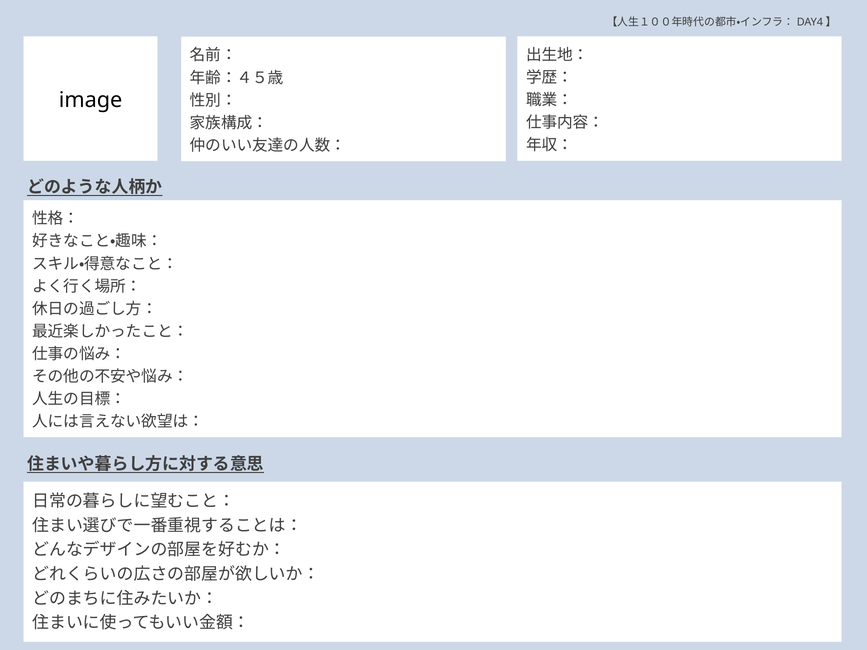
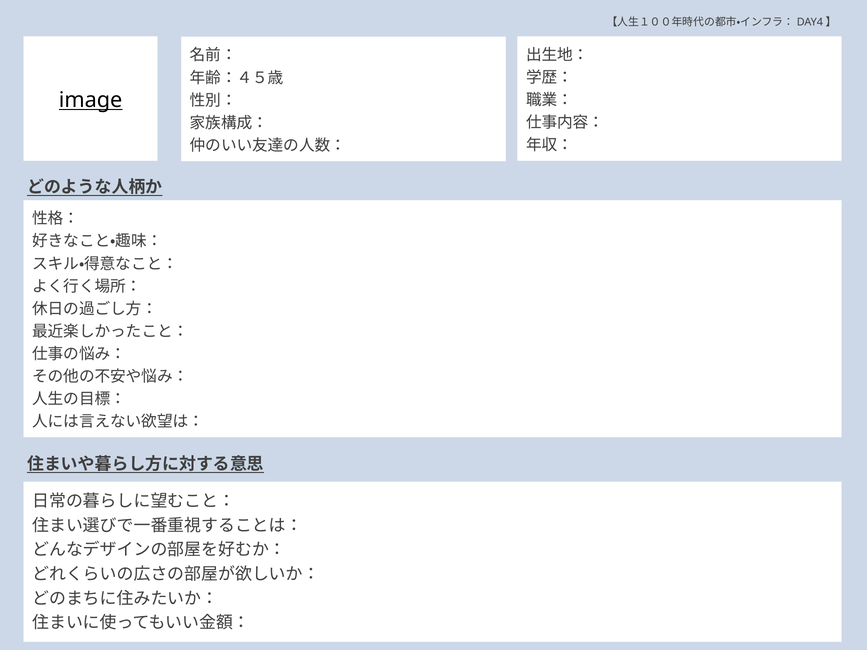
image underline: none -> present (91, 100)
